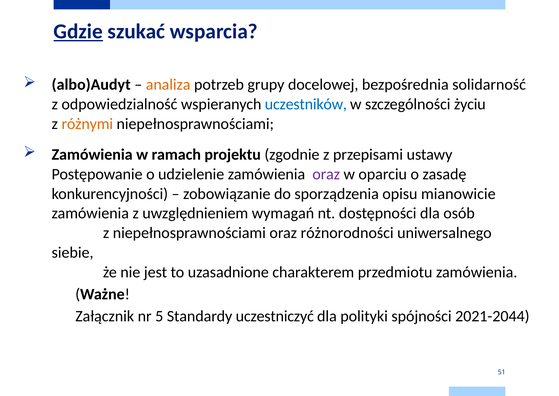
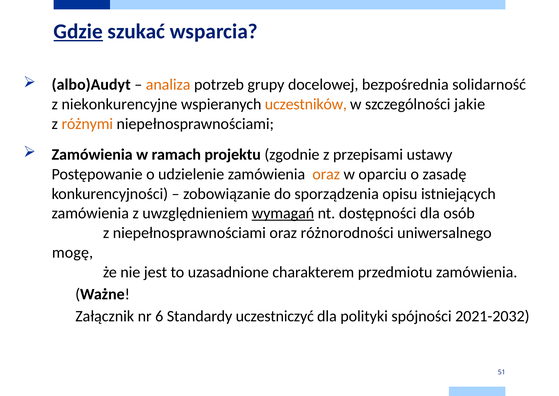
odpowiedzialność: odpowiedzialność -> niekonkurencyjne (119, 104)
uczestników colour: blue -> orange (306, 104)
życiu: życiu -> jakie (470, 104)
oraz colour: purple -> orange (326, 174)
mianowicie: mianowicie -> istniejących (458, 193)
wymagań underline: none -> present (283, 213)
siebie: siebie -> mogę (73, 252)
5: 5 -> 6 (159, 316)
2021-2044: 2021-2044 -> 2021-2032 (492, 316)
